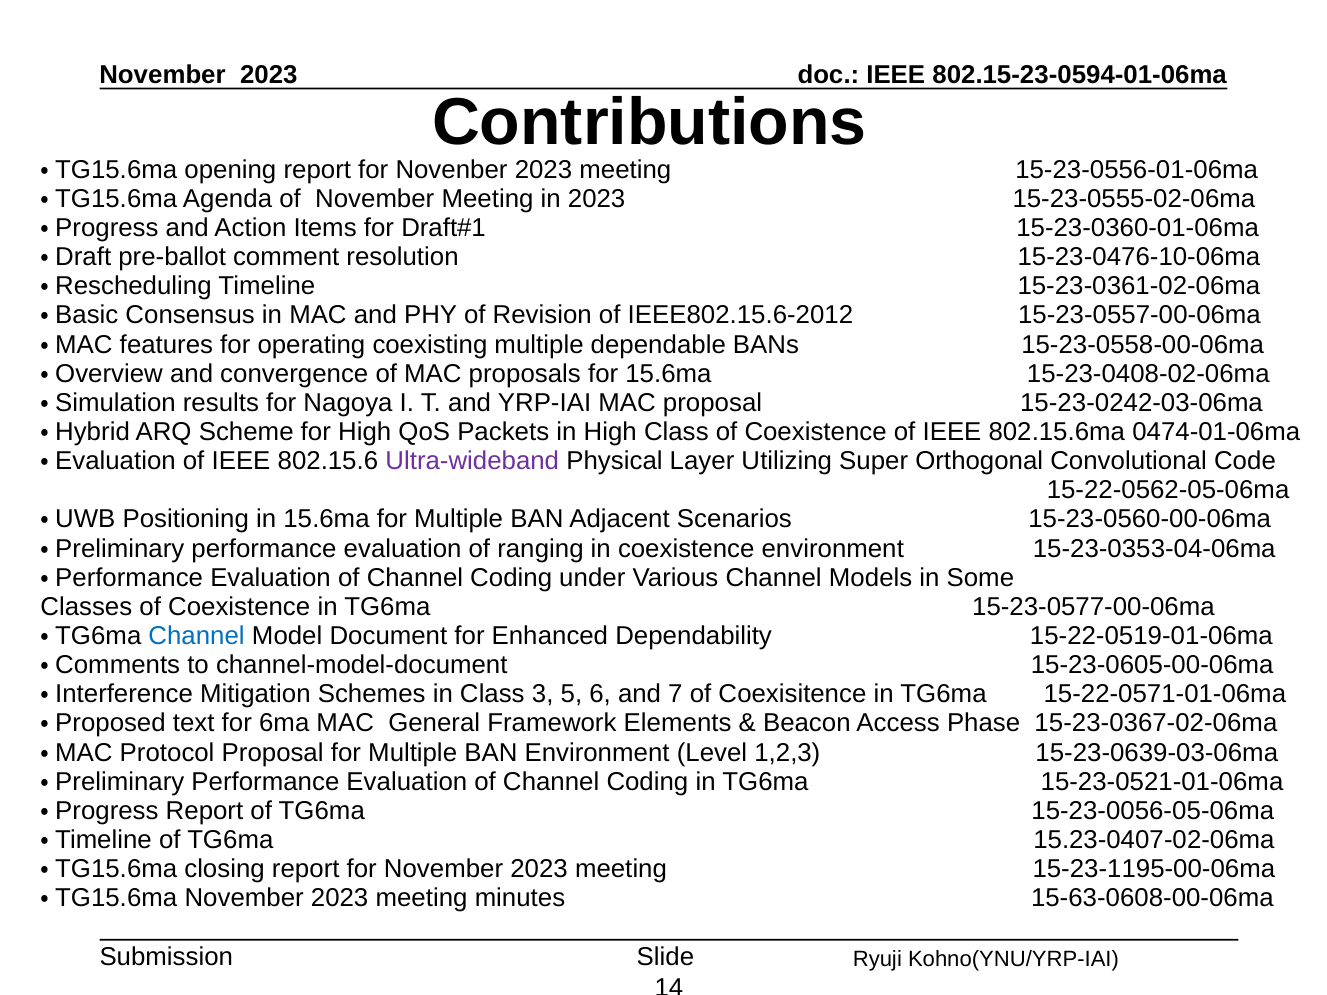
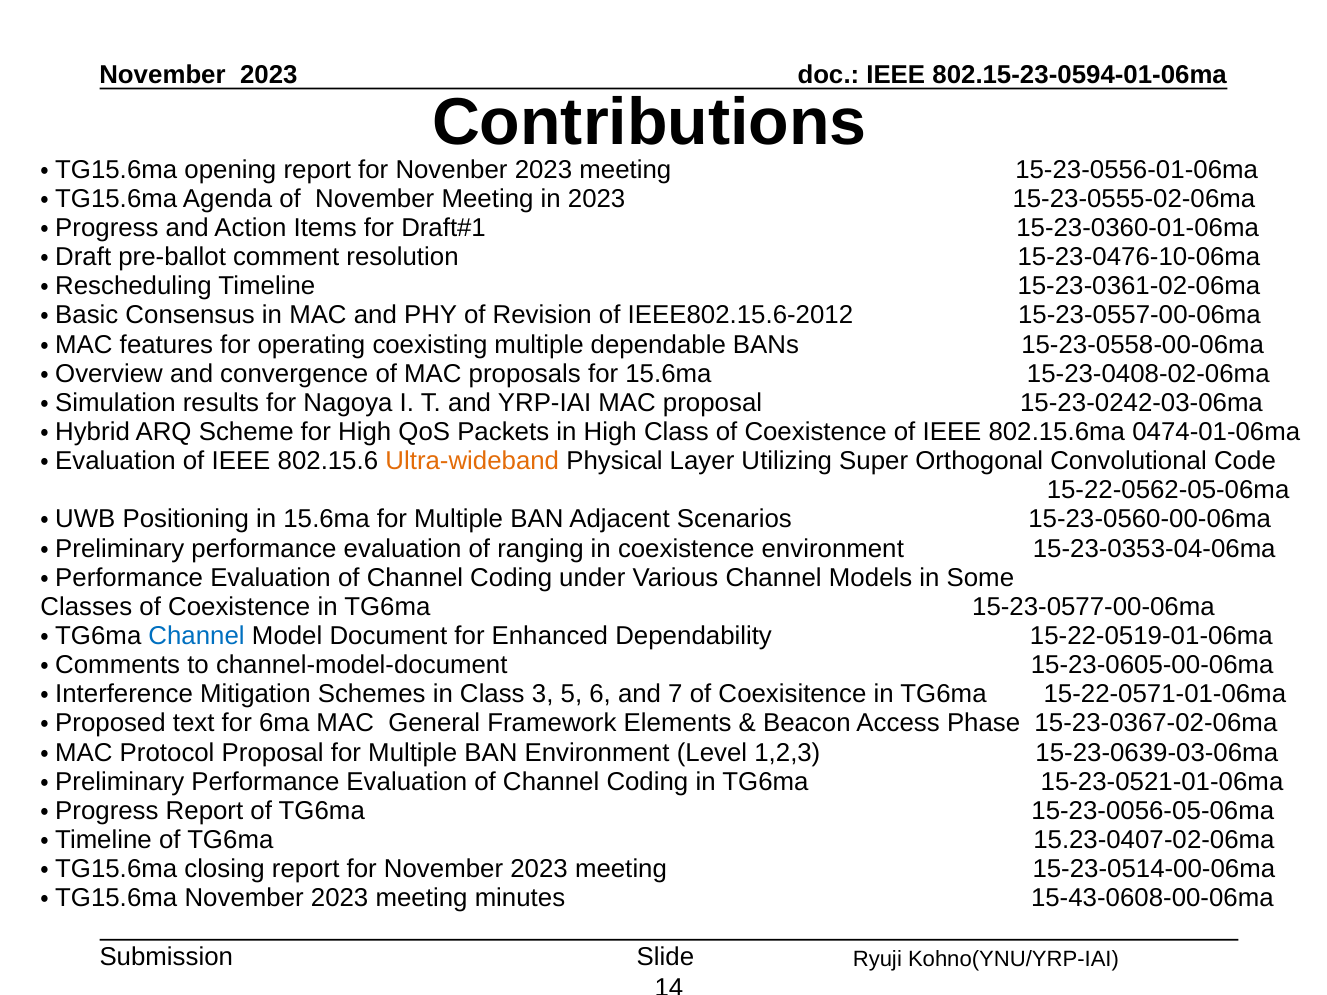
Ultra-wideband colour: purple -> orange (472, 461)
15-23-1195-00-06ma: 15-23-1195-00-06ma -> 15-23-0514-00-06ma (1154, 869)
15-63-0608-00-06ma: 15-63-0608-00-06ma -> 15-43-0608-00-06ma (1152, 899)
